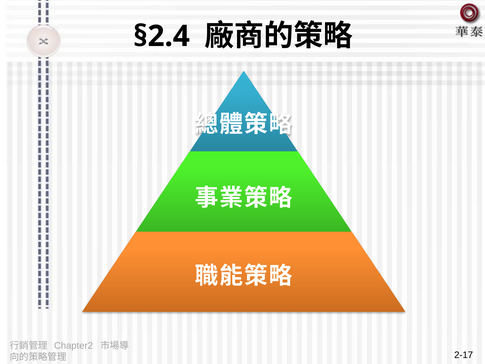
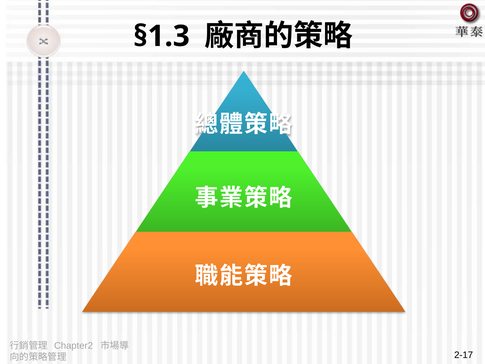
§2.4: §2.4 -> §1.3 (161, 36)
